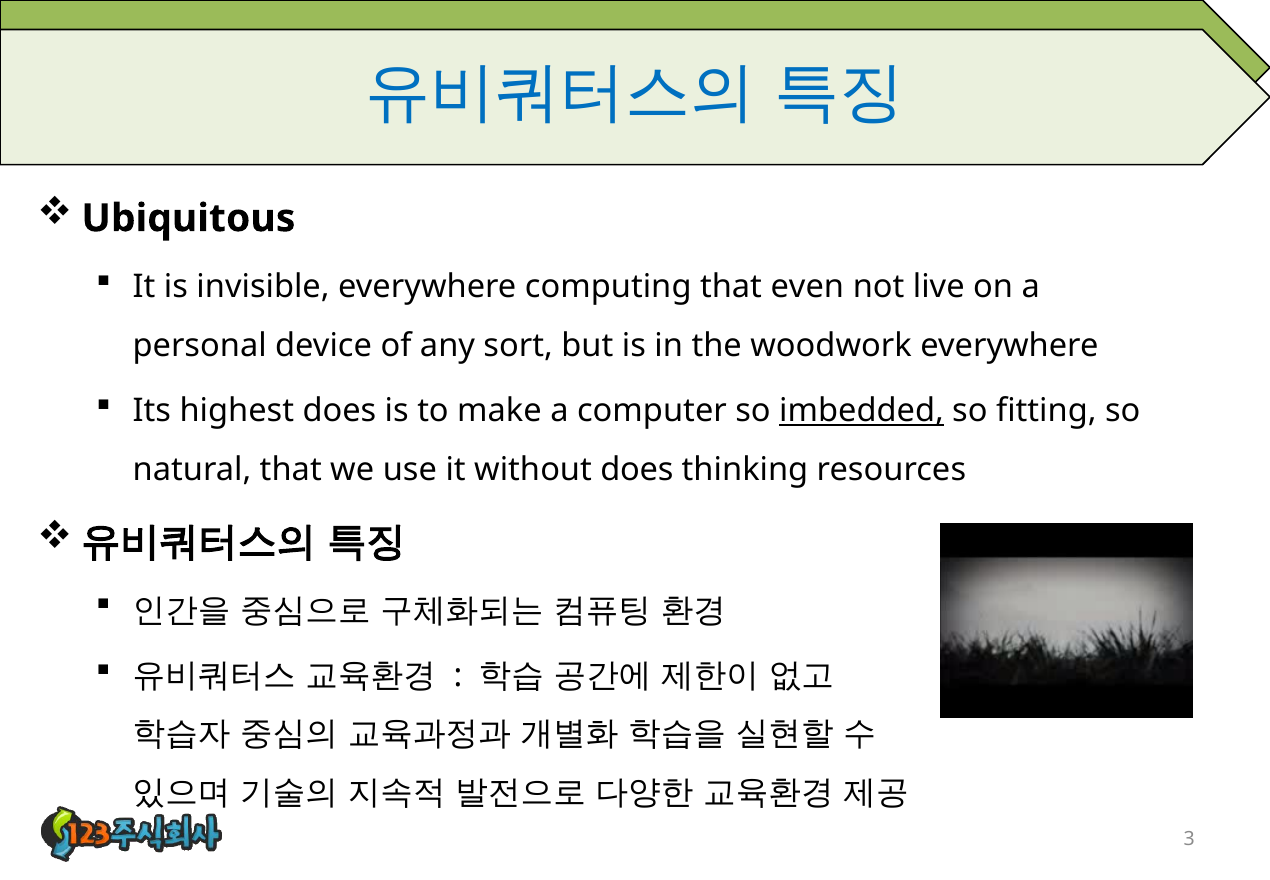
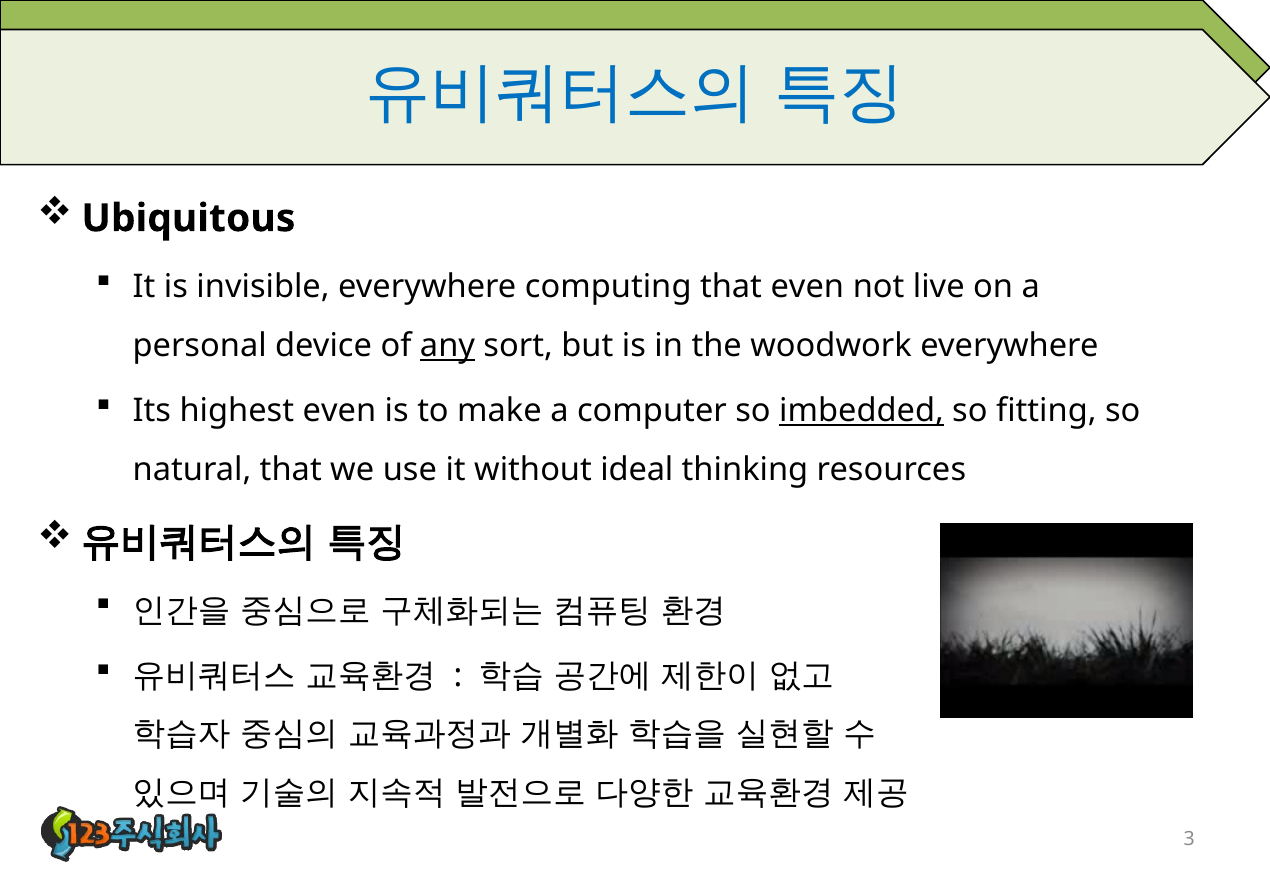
any underline: none -> present (448, 345)
highest does: does -> even (339, 410)
without does: does -> ideal (637, 469)
